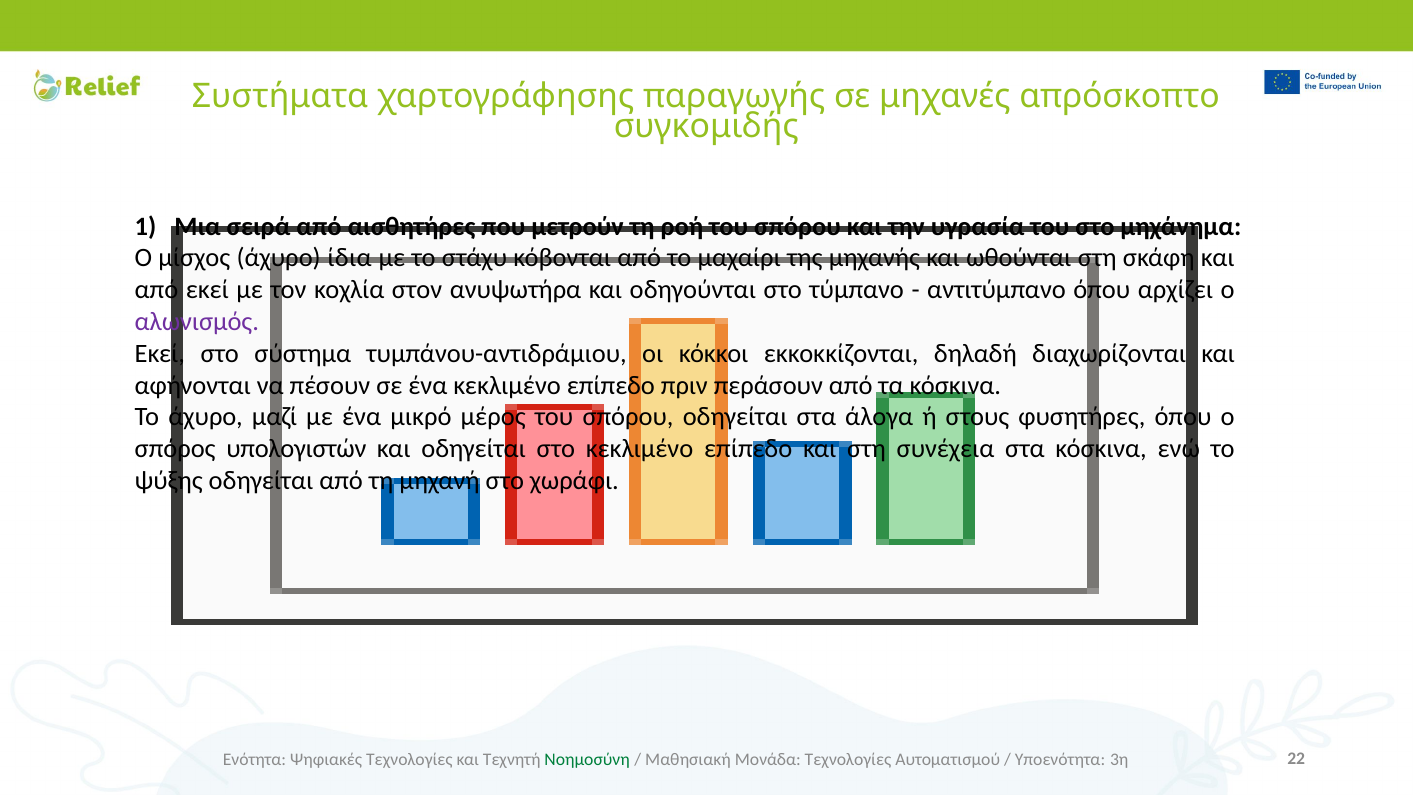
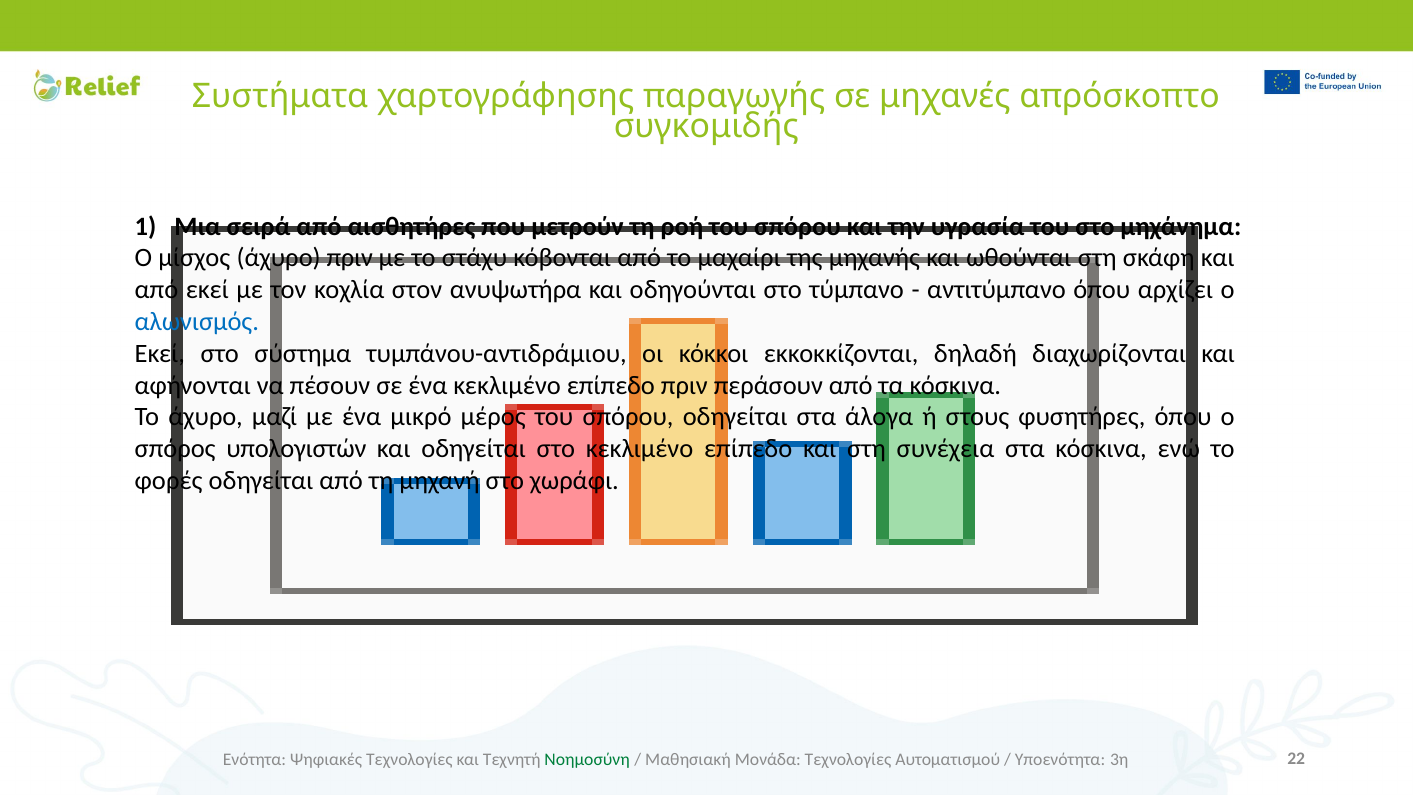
άχυρο ίδια: ίδια -> πριν (350, 258)
αλωνισμός colour: purple -> blue (197, 322)
ψύξης: ψύξης -> φορές (169, 481)
